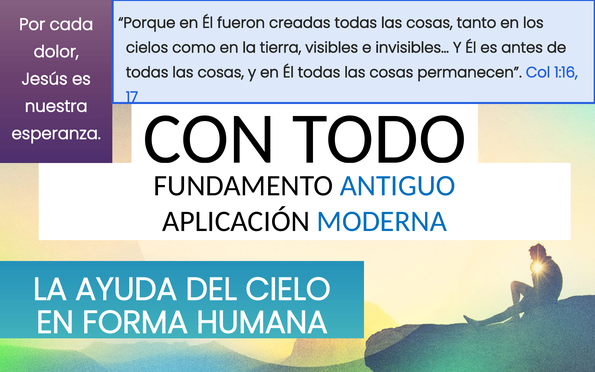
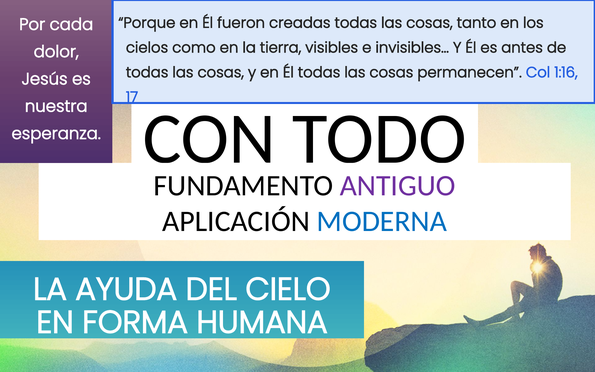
ANTIGUO colour: blue -> purple (398, 186)
